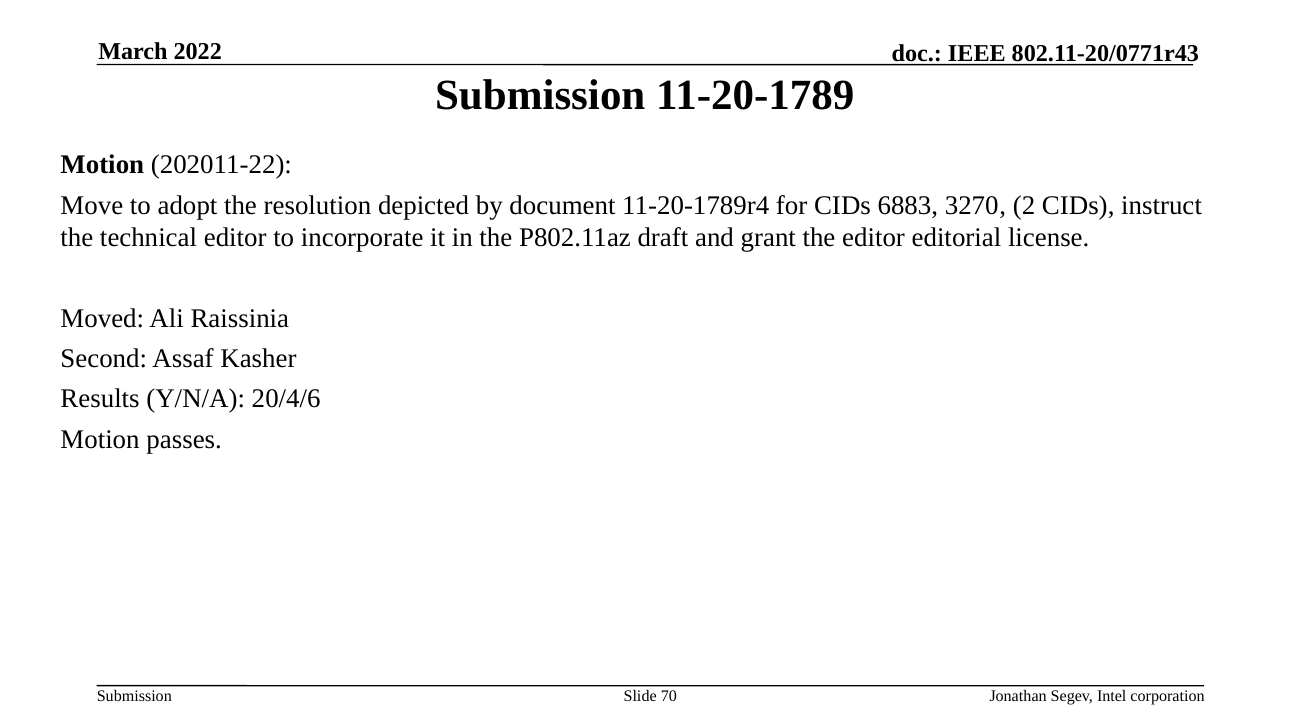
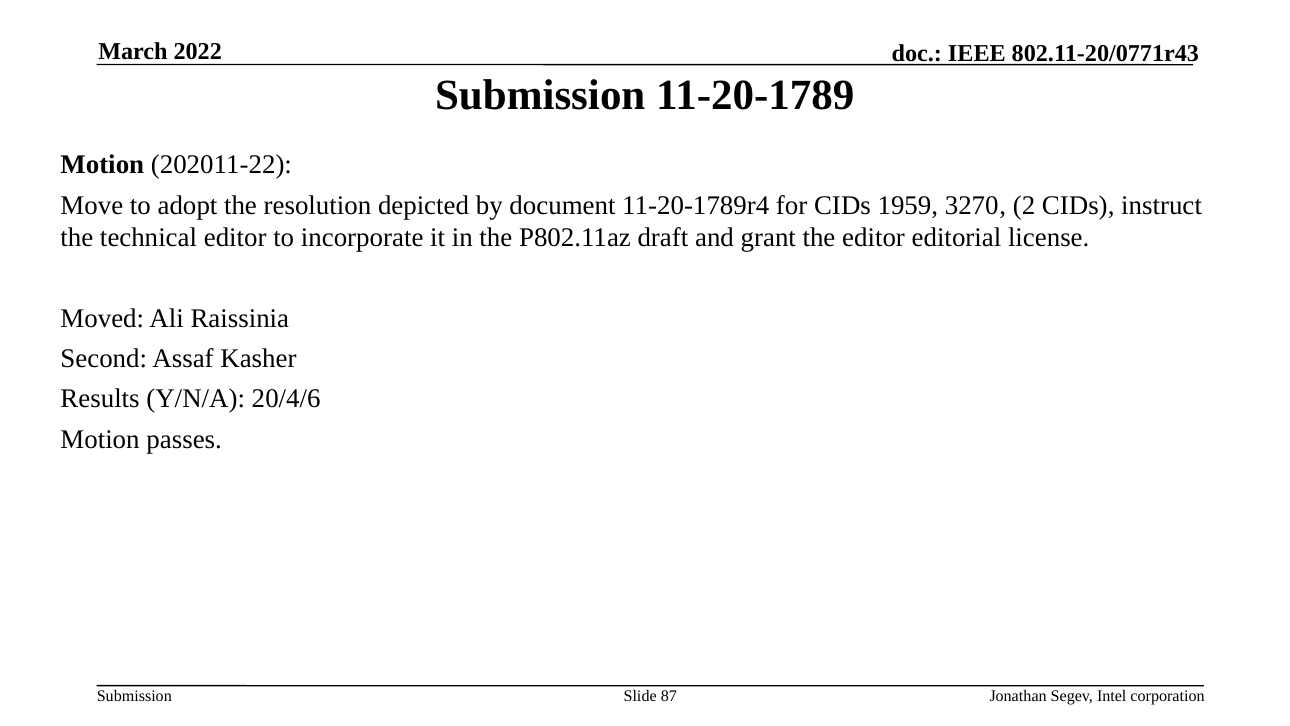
6883: 6883 -> 1959 (908, 205)
70: 70 -> 87 (669, 696)
